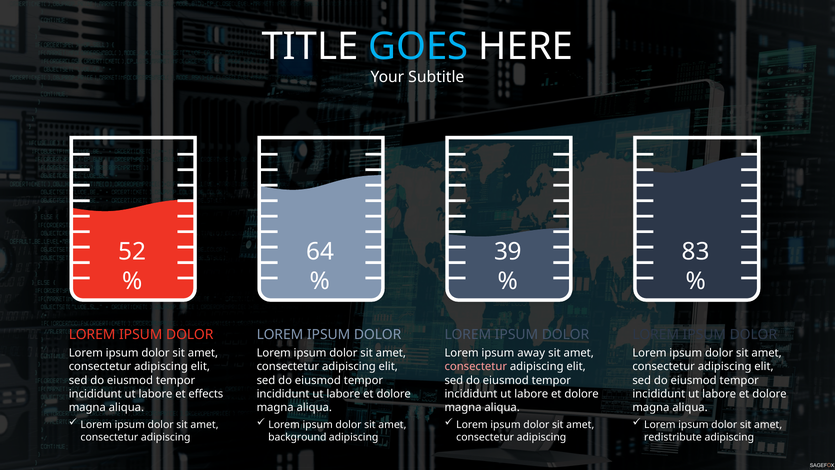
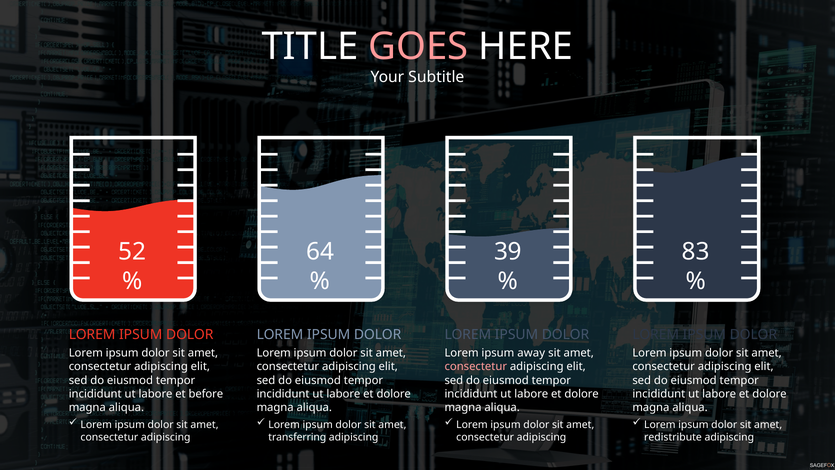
GOES colour: light blue -> pink (418, 46)
effects: effects -> before (206, 394)
background: background -> transferring (297, 437)
